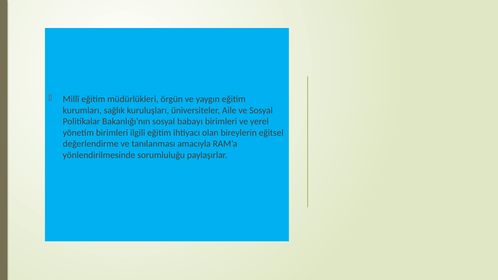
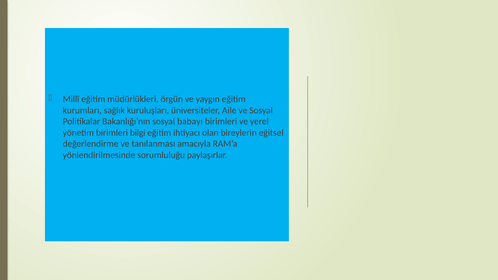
ilgili: ilgili -> bilgi (138, 133)
